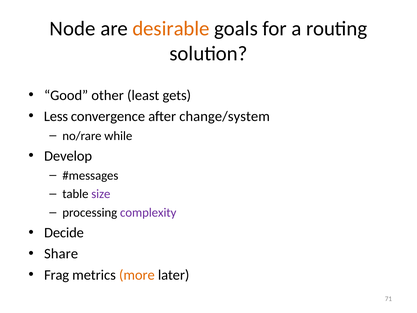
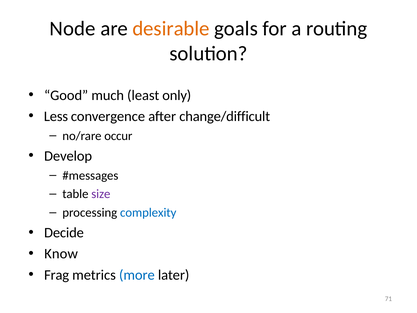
other: other -> much (108, 95)
gets: gets -> only (177, 95)
change/system: change/system -> change/difficult (225, 116)
while: while -> occur (118, 136)
complexity colour: purple -> blue (148, 212)
Share: Share -> Know (61, 254)
more colour: orange -> blue (137, 275)
